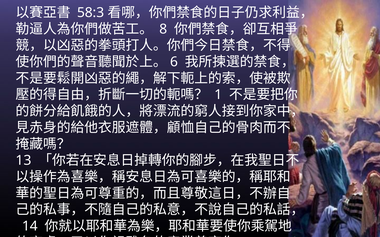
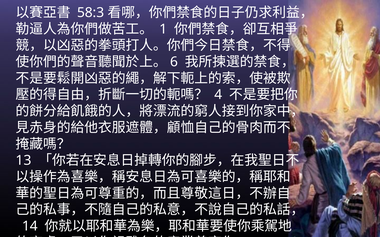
8: 8 -> 1 (163, 29)
1: 1 -> 4 (218, 95)
